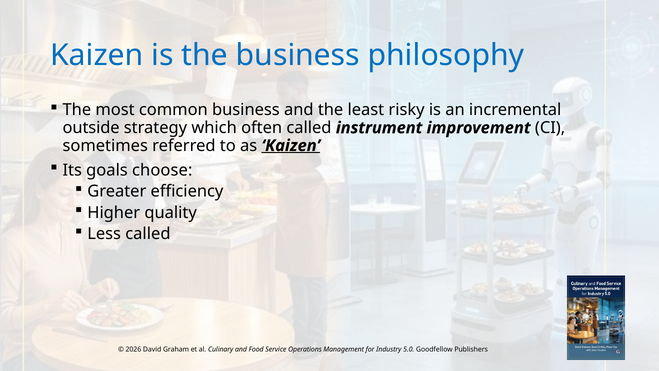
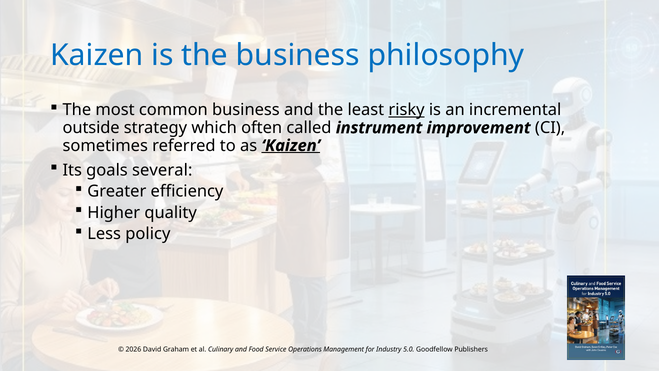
risky underline: none -> present (407, 110)
choose: choose -> several (162, 170)
Less called: called -> policy (148, 234)
